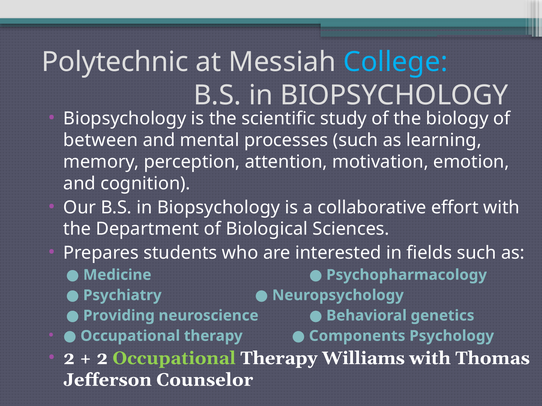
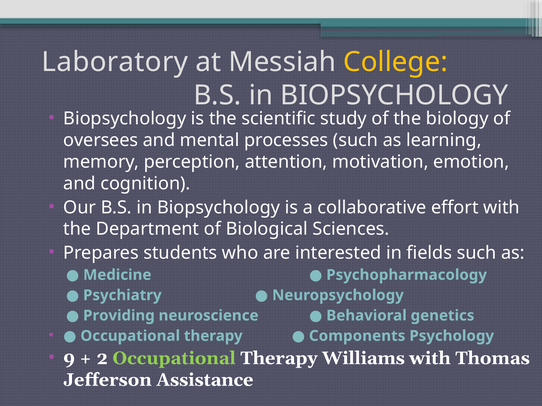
Polytechnic: Polytechnic -> Laboratory (115, 62)
College colour: light blue -> yellow (396, 62)
between: between -> oversees (101, 140)
2: 2 -> 9 (69, 359)
Counselor: Counselor -> Assistance (205, 380)
